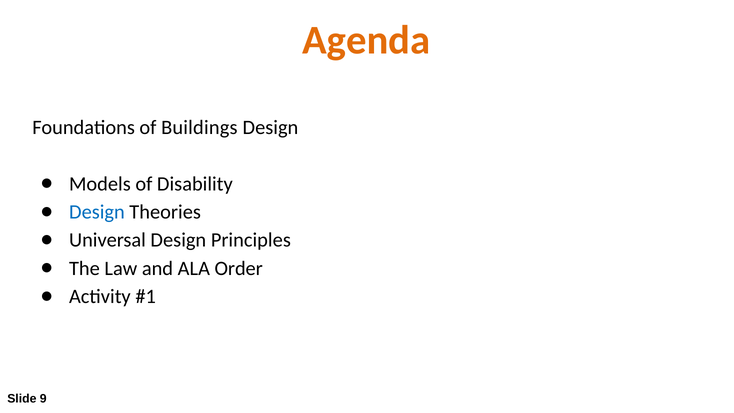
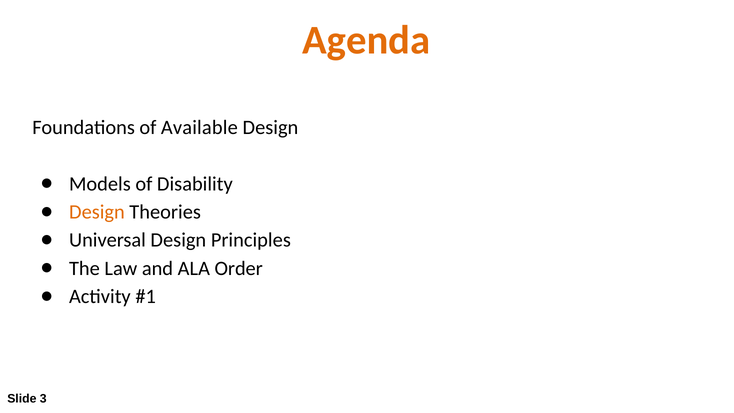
Buildings: Buildings -> Available (199, 128)
Design colour: blue -> orange (97, 212)
9: 9 -> 3 (43, 399)
